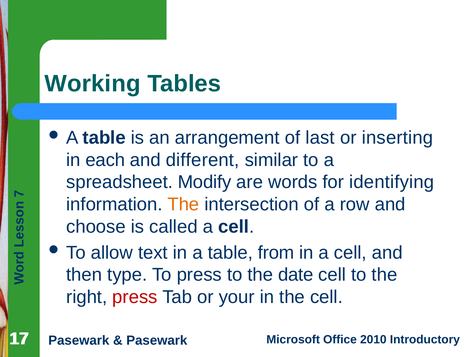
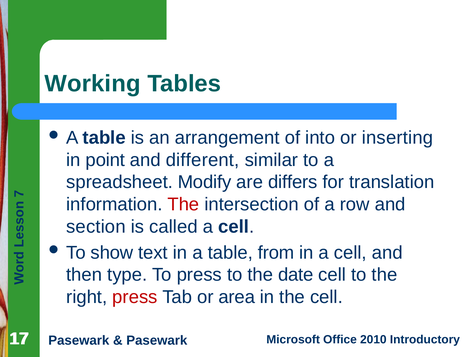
last: last -> into (320, 138)
each: each -> point (105, 160)
words: words -> differs (293, 182)
identifying: identifying -> translation (392, 182)
The colour: orange -> red (183, 204)
choose: choose -> section (96, 227)
allow: allow -> show (112, 253)
your: your -> area (237, 297)
